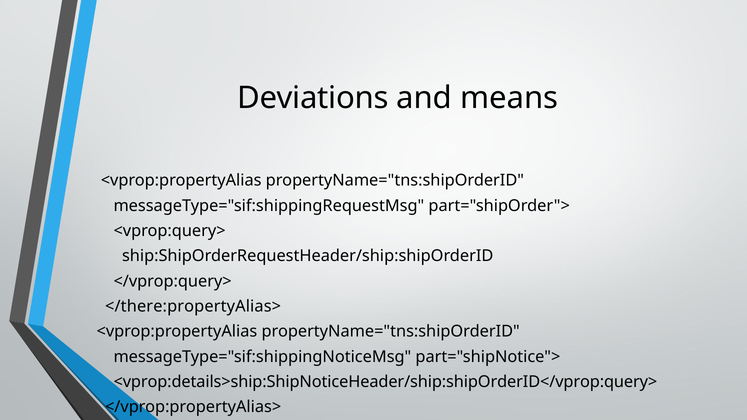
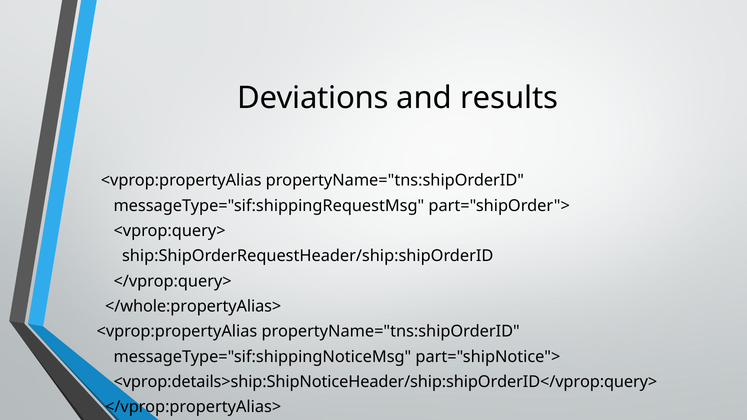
means: means -> results (509, 98)
</there:propertyAlias>: </there:propertyAlias> -> </whole:propertyAlias> (193, 306)
